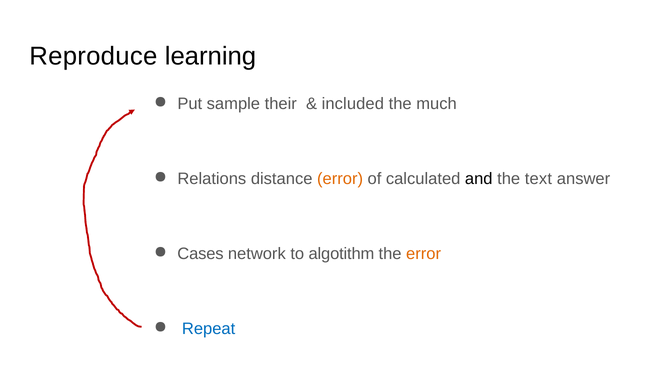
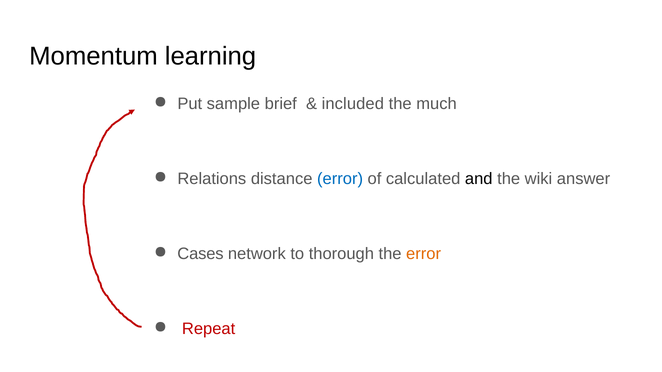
Reproduce: Reproduce -> Momentum (93, 56)
their: their -> brief (281, 104)
error colour: orange -> blue (340, 179)
text: text -> wiki (538, 179)
algotithm: algotithm -> thorough (341, 254)
Repeat colour: blue -> red (209, 329)
